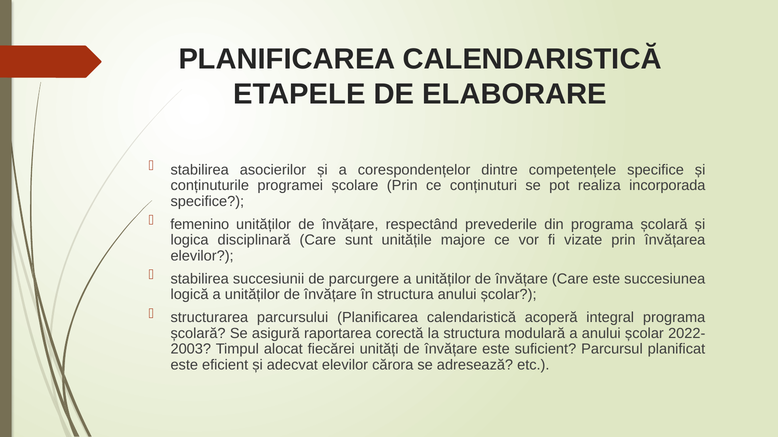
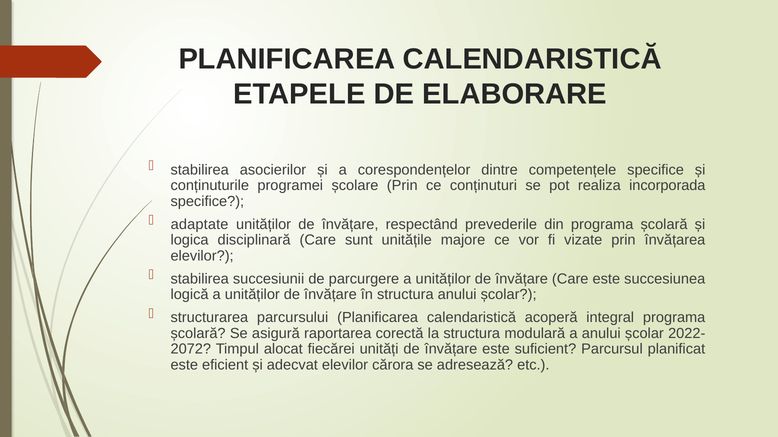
femenino: femenino -> adaptate (200, 225)
2003: 2003 -> 2072 (191, 350)
